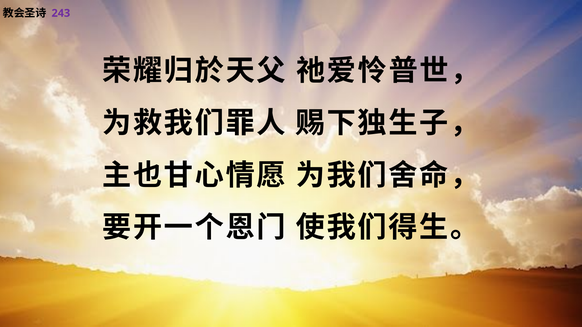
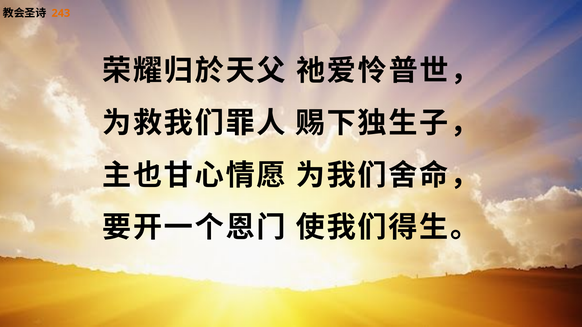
243 colour: purple -> orange (61, 13)
